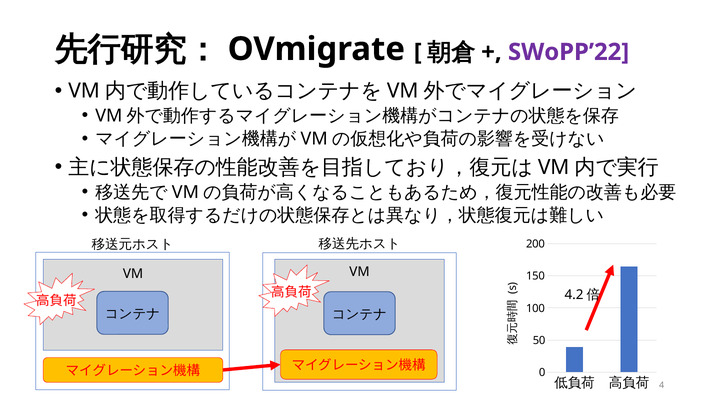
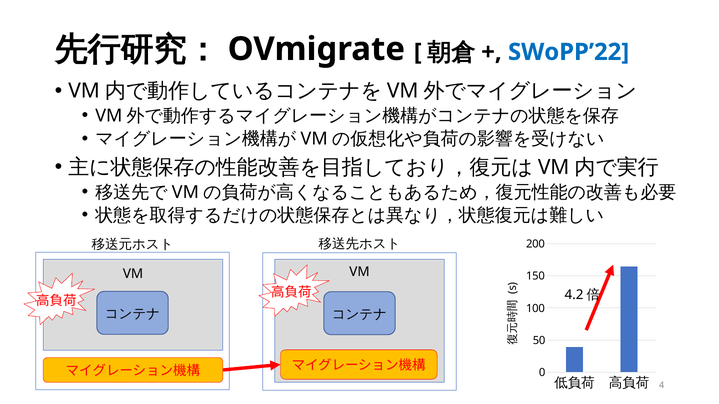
SWoPP’22 colour: purple -> blue (569, 52)
